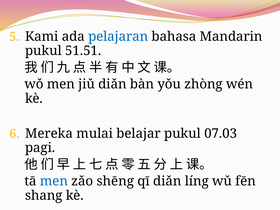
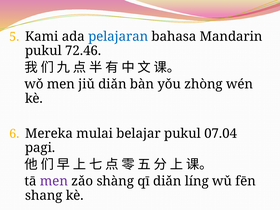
51.51: 51.51 -> 72.46 (83, 51)
07.03: 07.03 -> 07.04 (221, 134)
men colour: blue -> purple (54, 181)
shēng: shēng -> shàng (115, 181)
